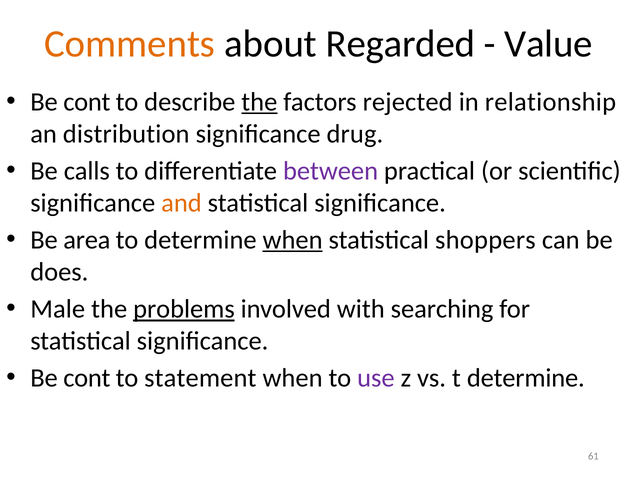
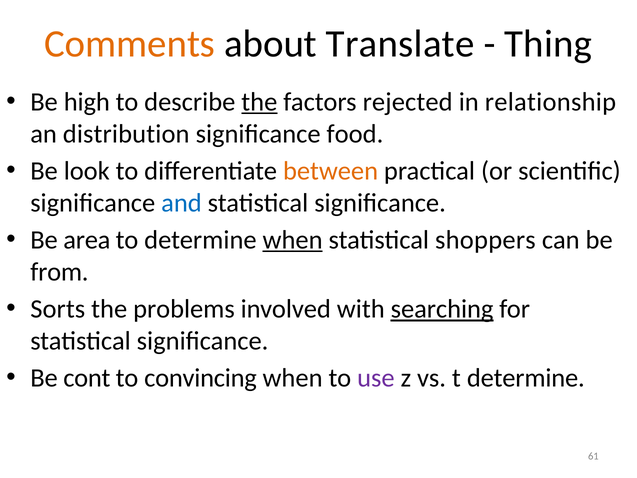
Regarded: Regarded -> Translate (400, 44)
Value: Value -> Thing (548, 44)
cont: cont -> high (87, 102)
drug: drug -> food (355, 134)
calls: calls -> look (87, 171)
between colour: purple -> orange (331, 171)
and colour: orange -> blue (181, 203)
does: does -> from (59, 272)
Male: Male -> Sorts (58, 309)
problems underline: present -> none (184, 309)
searching underline: none -> present (442, 309)
statement: statement -> convincing (201, 378)
